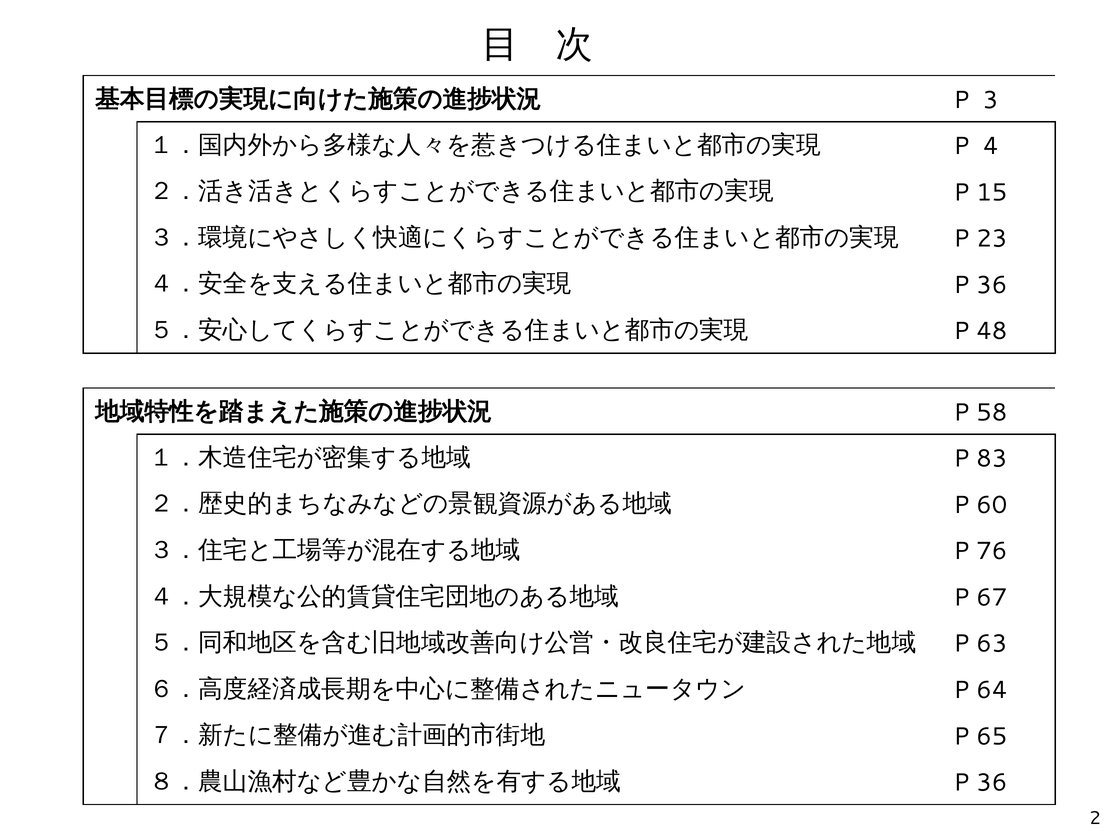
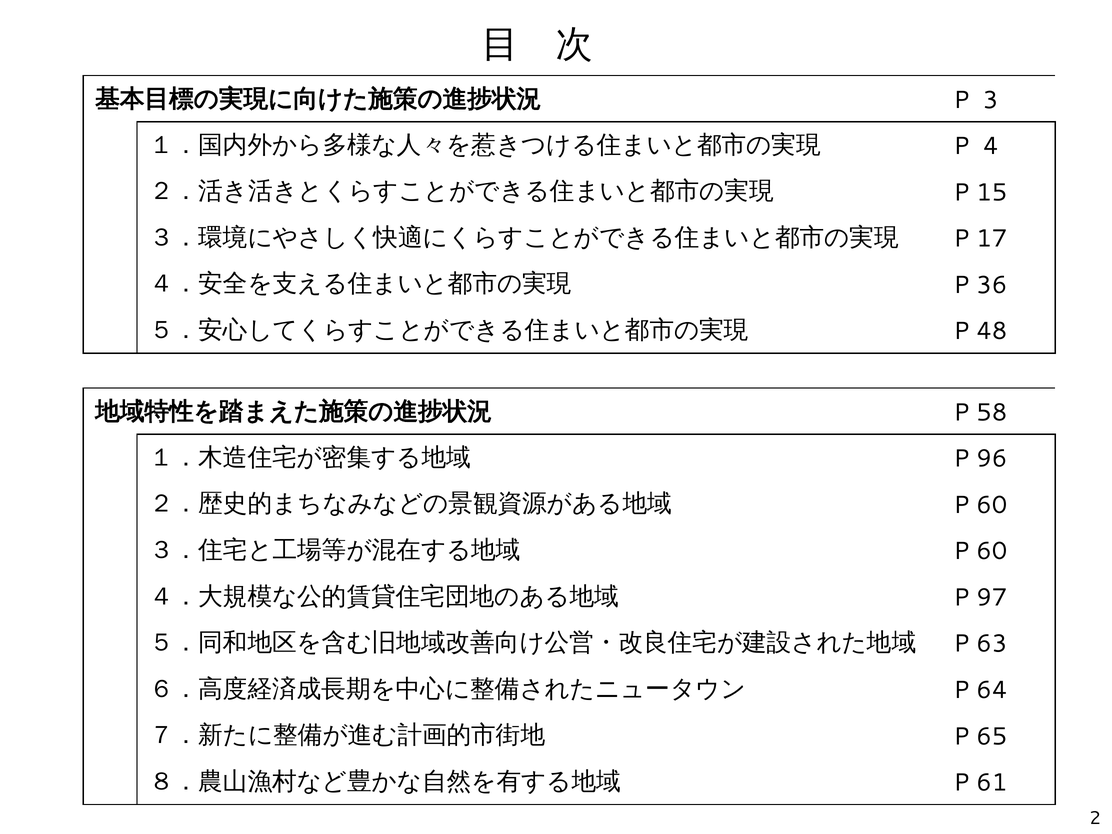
23: 23 -> 17 (992, 239)
83: 83 -> 96 (992, 459)
76: 76 -> 60 (992, 551)
67: 67 -> 97 (992, 598)
36: 36 -> 61 (992, 783)
